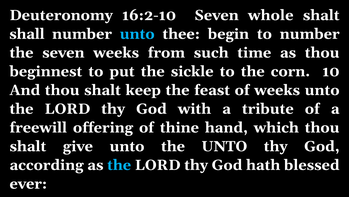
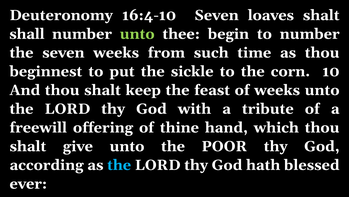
16:2-10: 16:2-10 -> 16:4-10 (149, 15)
whole: whole -> loaves (271, 15)
unto colour: light blue -> light green (137, 34)
the UNTO: UNTO -> POOR (224, 146)
